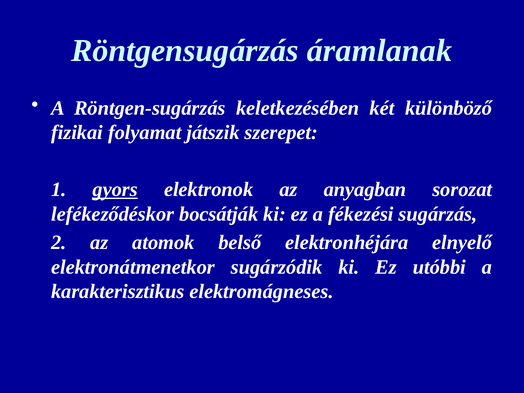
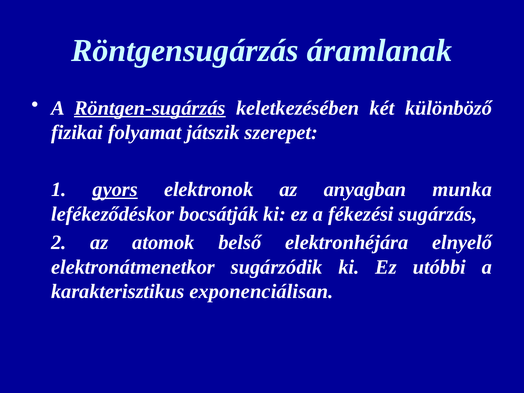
Röntgen-sugárzás underline: none -> present (150, 108)
sorozat: sorozat -> munka (462, 190)
elektromágneses: elektromágneses -> exponenciálisan (261, 291)
